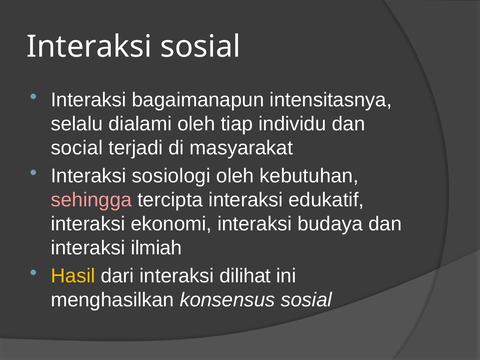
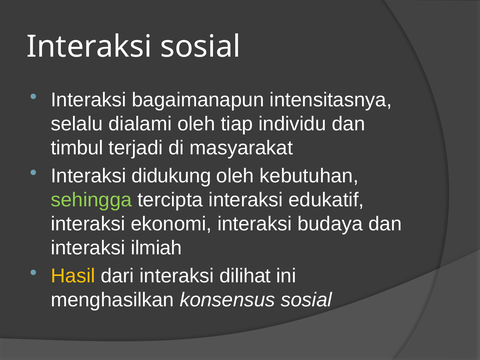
social: social -> timbul (77, 148)
sosiologi: sosiologi -> didukung (171, 176)
sehingga colour: pink -> light green (91, 200)
